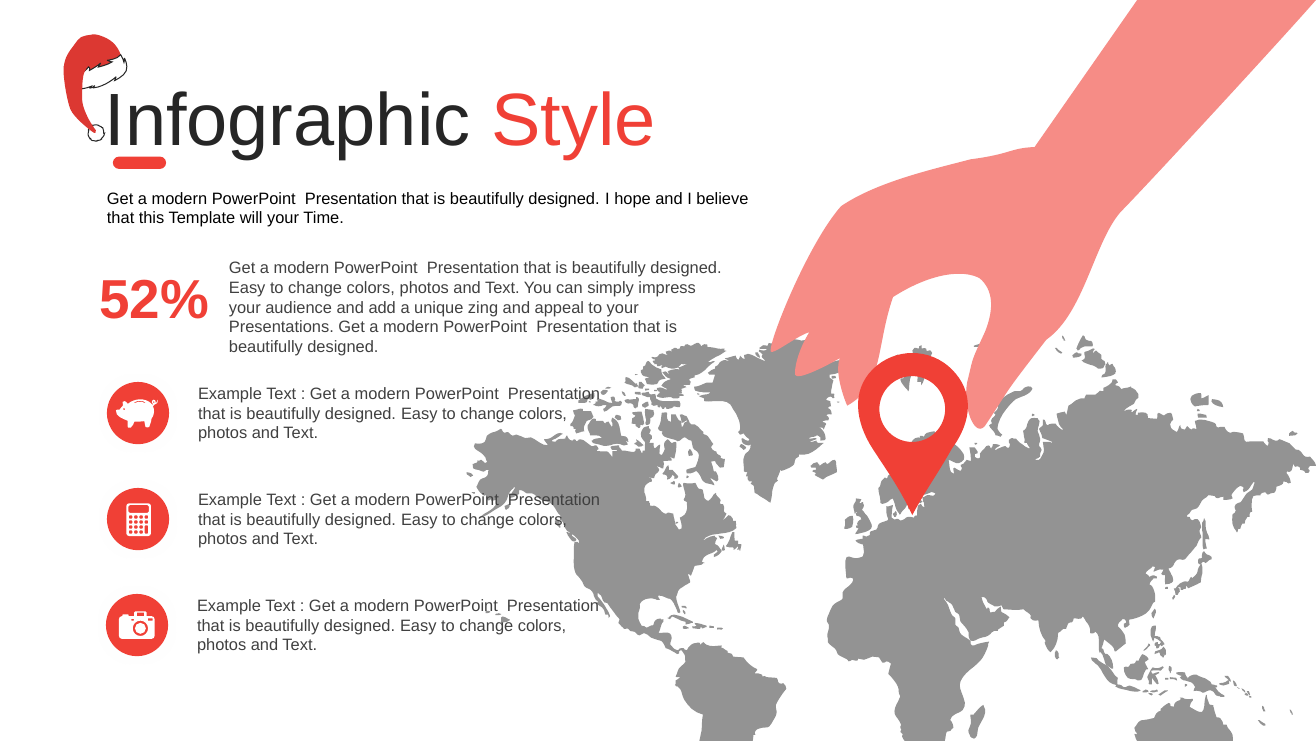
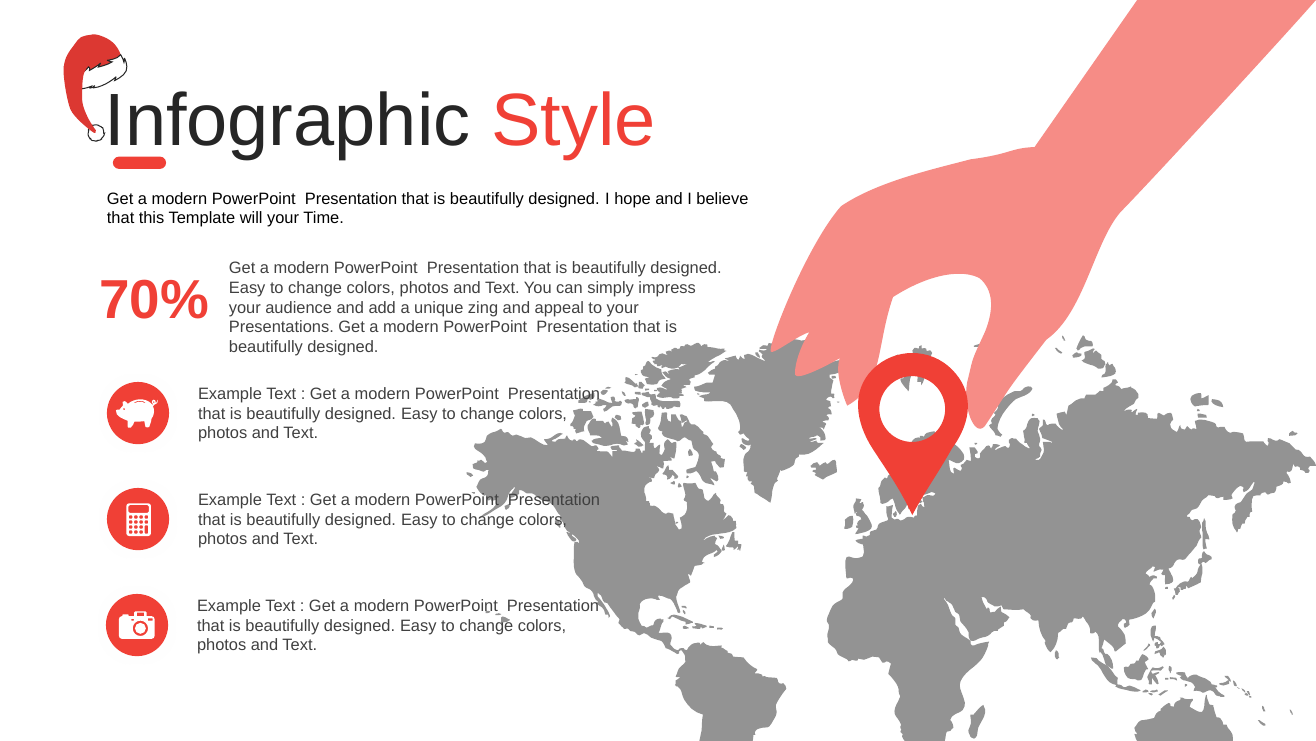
52%: 52% -> 70% (154, 300)
